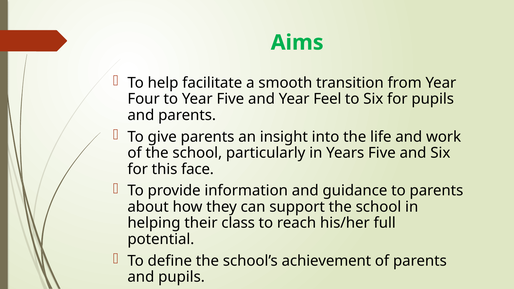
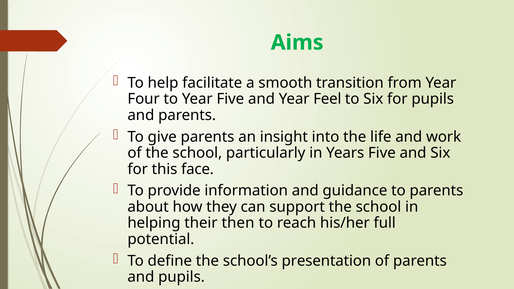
class: class -> then (238, 223)
achievement: achievement -> presentation (326, 261)
